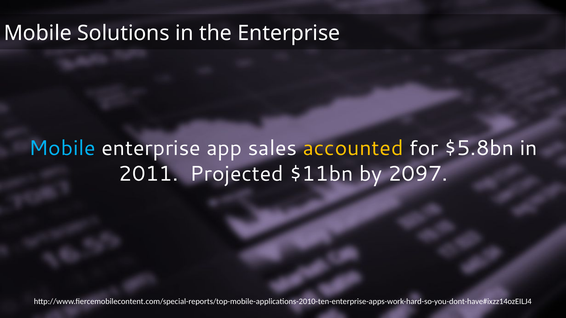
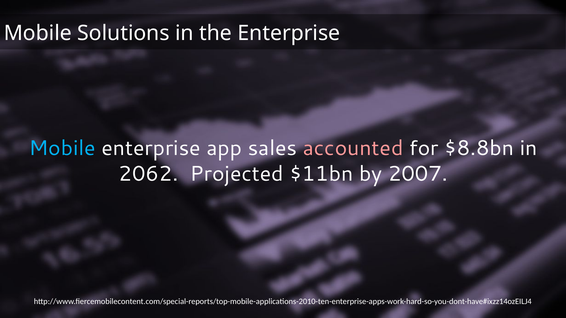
accounted colour: yellow -> pink (353, 149)
$5.8bn: $5.8bn -> $8.8bn (479, 149)
2011: 2011 -> 2062 (148, 174)
2097: 2097 -> 2007 (418, 174)
